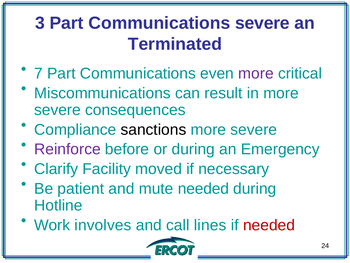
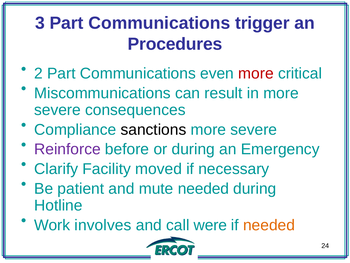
Communications severe: severe -> trigger (262, 23)
Terminated: Terminated -> Procedures (175, 44)
7: 7 -> 2 (38, 73)
more colour: purple -> red (256, 73)
lines: lines -> were (210, 225)
needed colour: red -> orange (269, 225)
